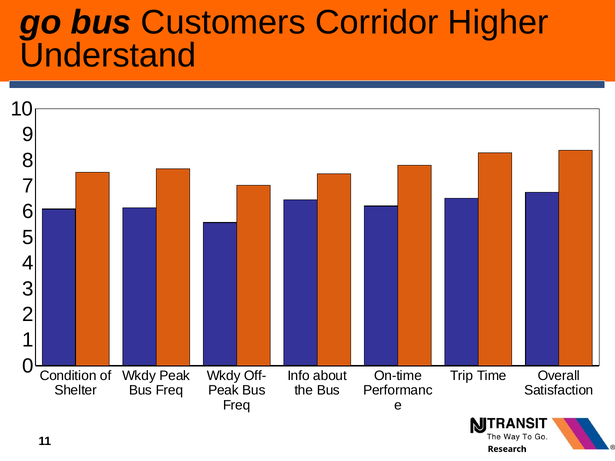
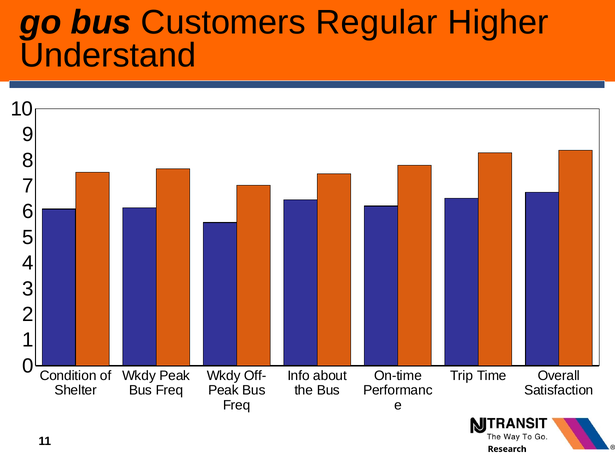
Corridor: Corridor -> Regular (377, 23)
